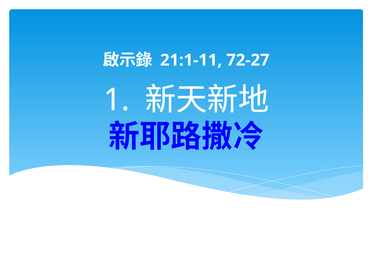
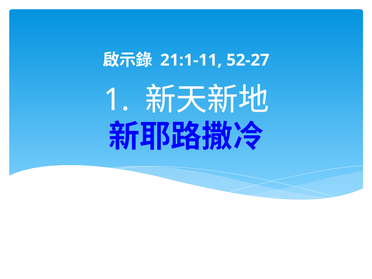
72-27: 72-27 -> 52-27 (248, 60)
